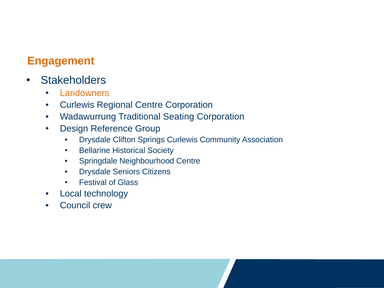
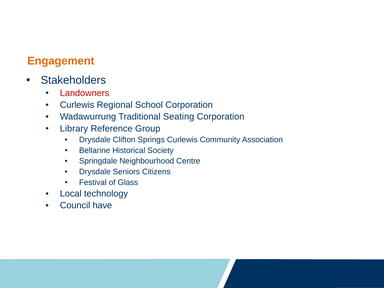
Landowners colour: orange -> red (85, 93)
Regional Centre: Centre -> School (149, 105)
Design: Design -> Library (74, 129)
crew: crew -> have (102, 205)
